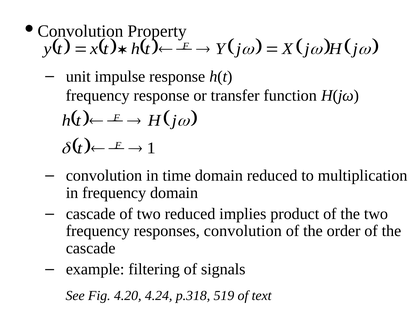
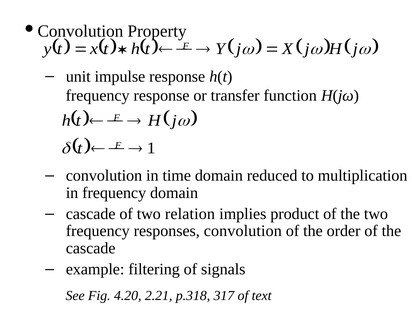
two reduced: reduced -> relation (190, 214)
4.24: 4.24 -> 2.21 (159, 296)
519: 519 -> 317 (224, 296)
